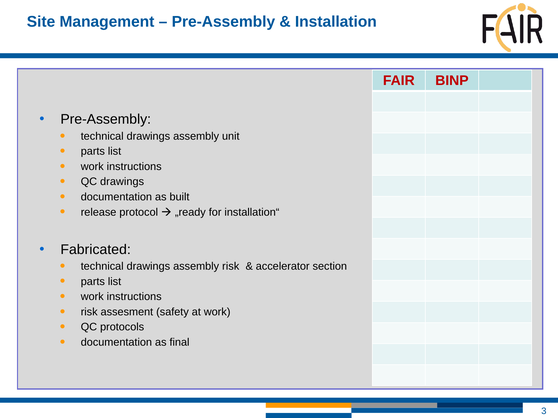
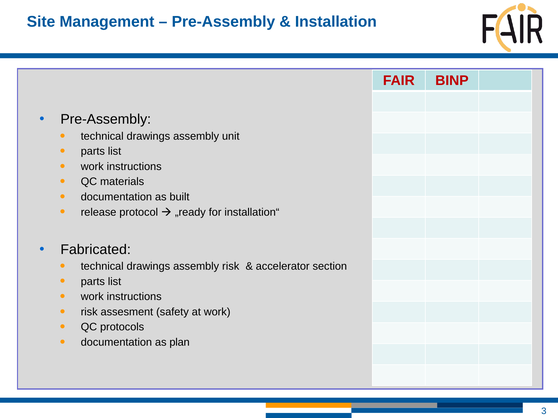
QC drawings: drawings -> materials (122, 182)
final: final -> plan (180, 343)
